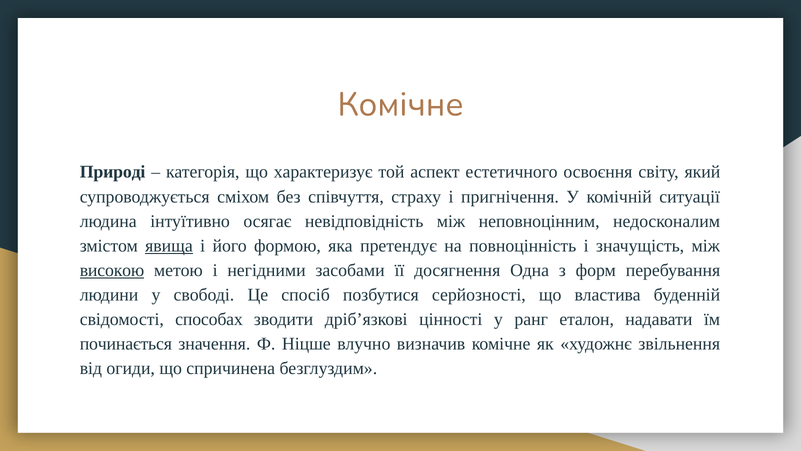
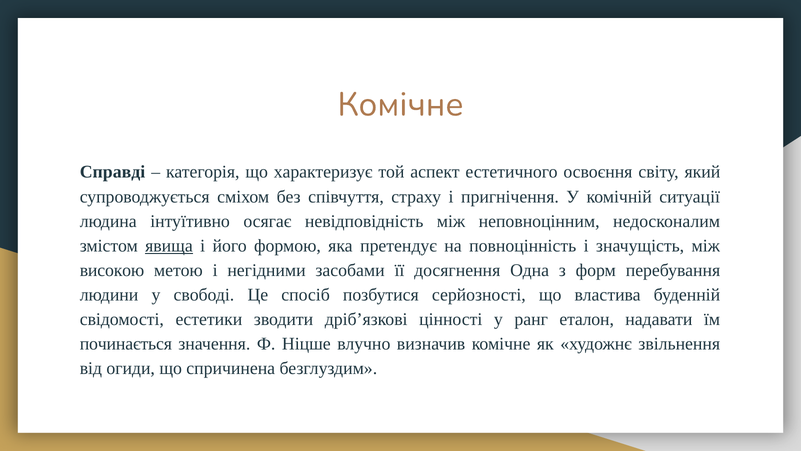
Природі: Природі -> Справді (112, 172)
високою underline: present -> none (112, 270)
способах: способах -> естетики (209, 319)
